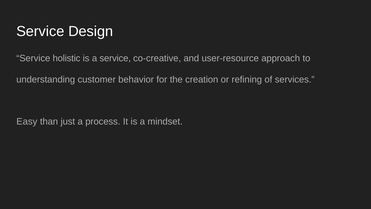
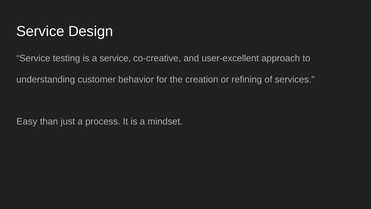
holistic: holistic -> testing (66, 58)
user-resource: user-resource -> user-excellent (230, 58)
